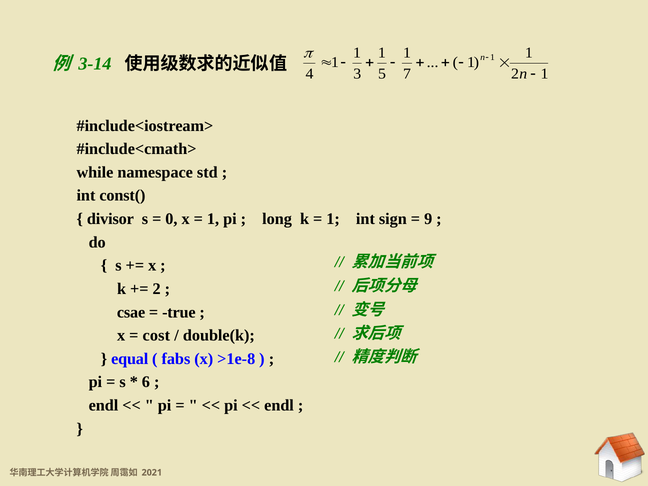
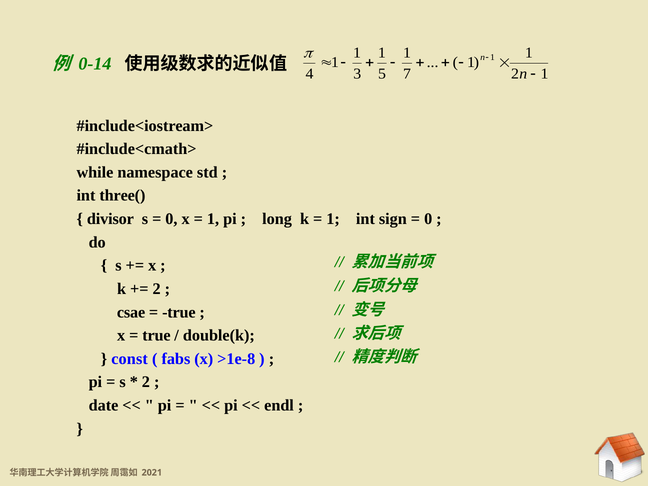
3-14: 3-14 -> 0-14 (95, 64)
const(: const( -> three( (122, 196)
9: 9 -> 0 (428, 219)
cost: cost -> true (156, 336)
equal: equal -> const (130, 359)
6: 6 -> 2 (146, 382)
endl: endl -> date (103, 405)
